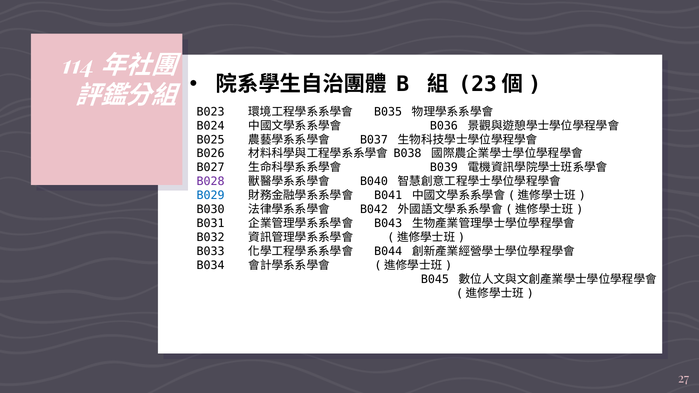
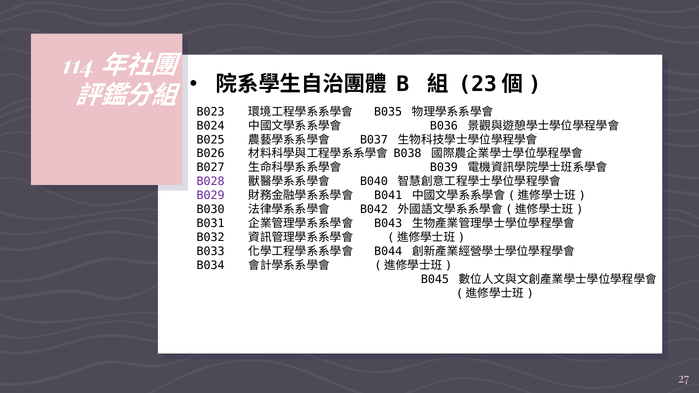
B029 colour: blue -> purple (211, 196)
